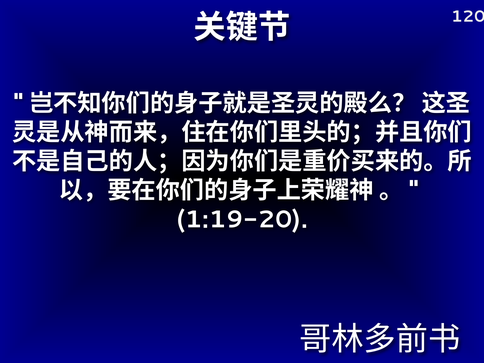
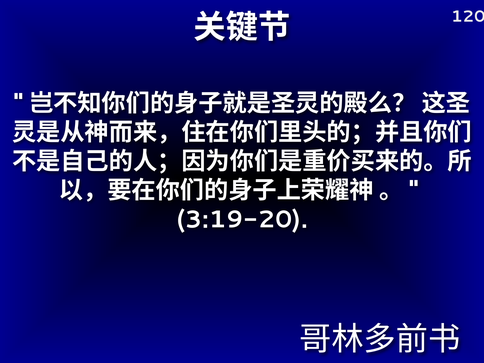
1:19-20: 1:19-20 -> 3:19-20 (242, 220)
